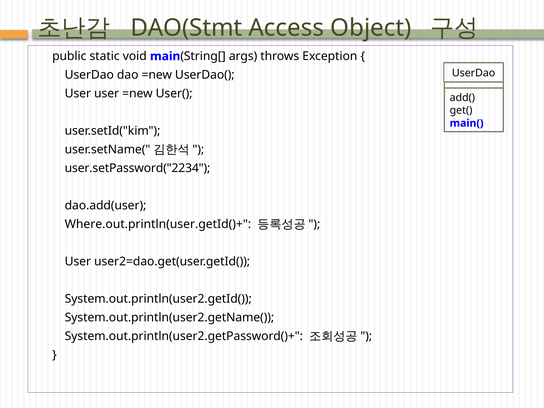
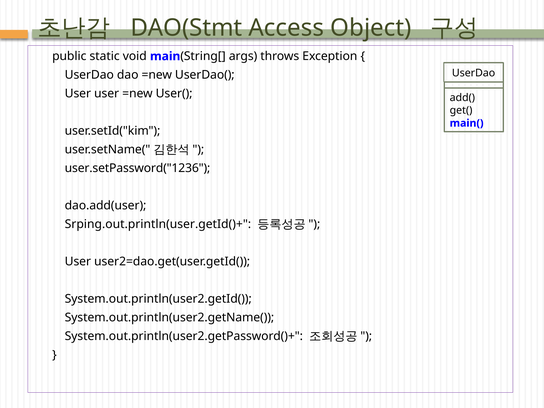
user.setPassword("2234: user.setPassword("2234 -> user.setPassword("1236 (138, 168)
Where.out.println(user.getId()+: Where.out.println(user.getId()+ -> Srping.out.println(user.getId()+ (158, 224)
